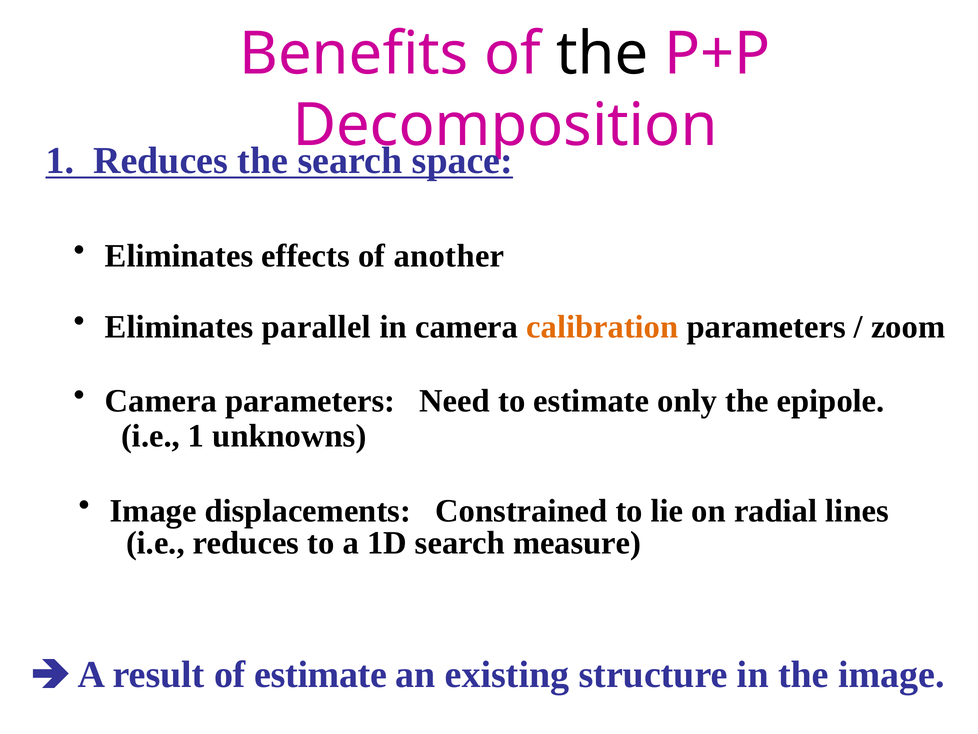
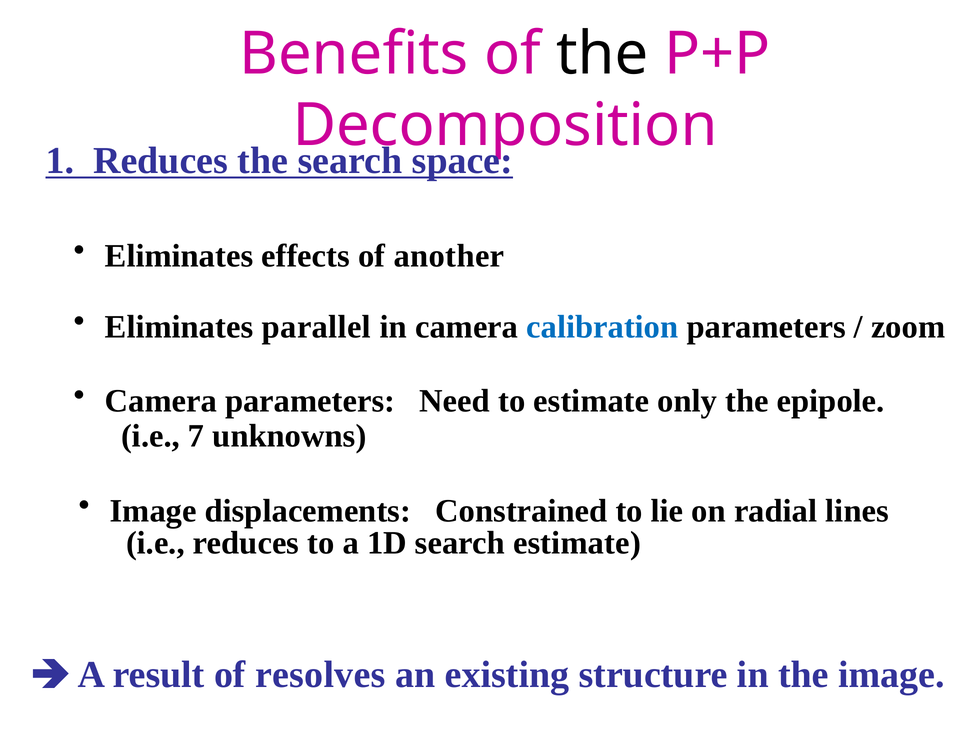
calibration colour: orange -> blue (602, 327)
i.e 1: 1 -> 7 (196, 436)
search measure: measure -> estimate (577, 543)
of estimate: estimate -> resolves (320, 674)
